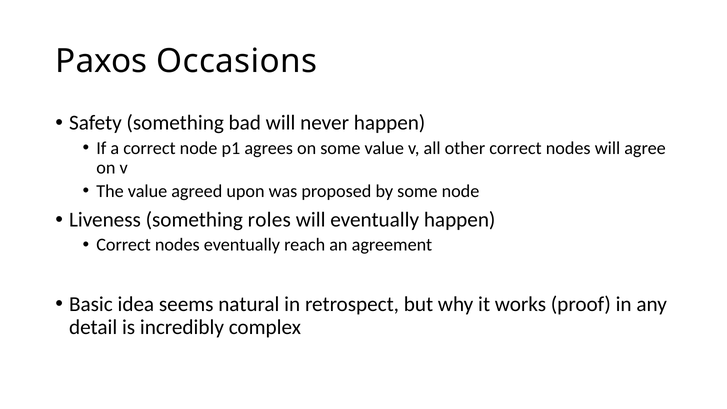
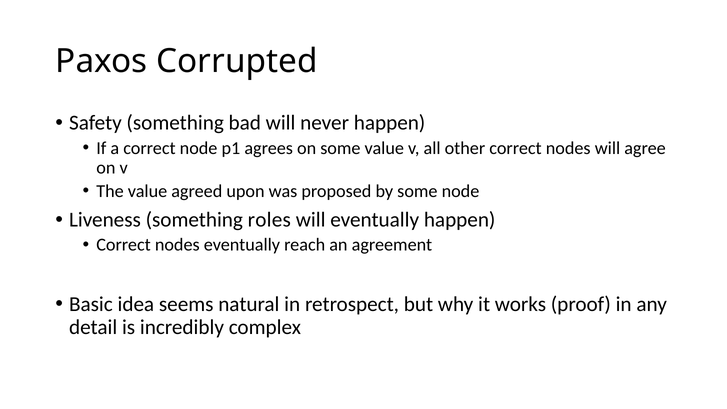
Occasions: Occasions -> Corrupted (237, 61)
